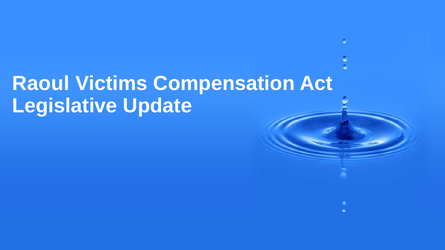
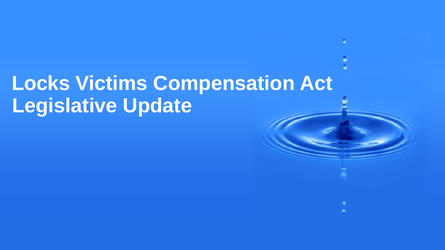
Raoul: Raoul -> Locks (41, 84)
